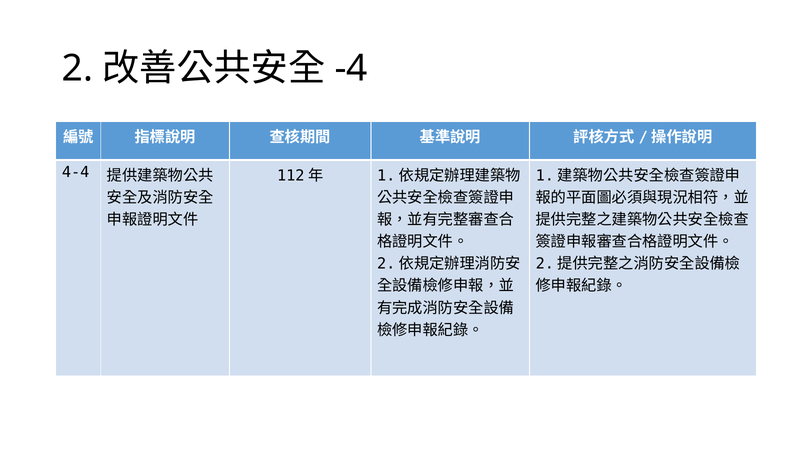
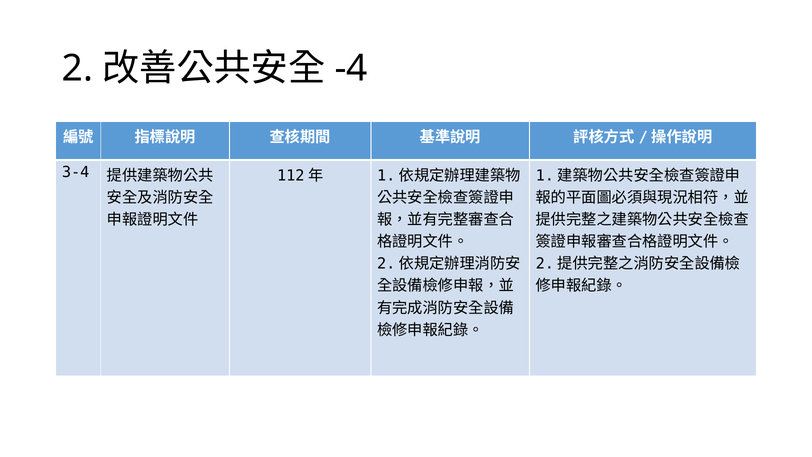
4-4: 4-4 -> 3-4 (76, 172)
